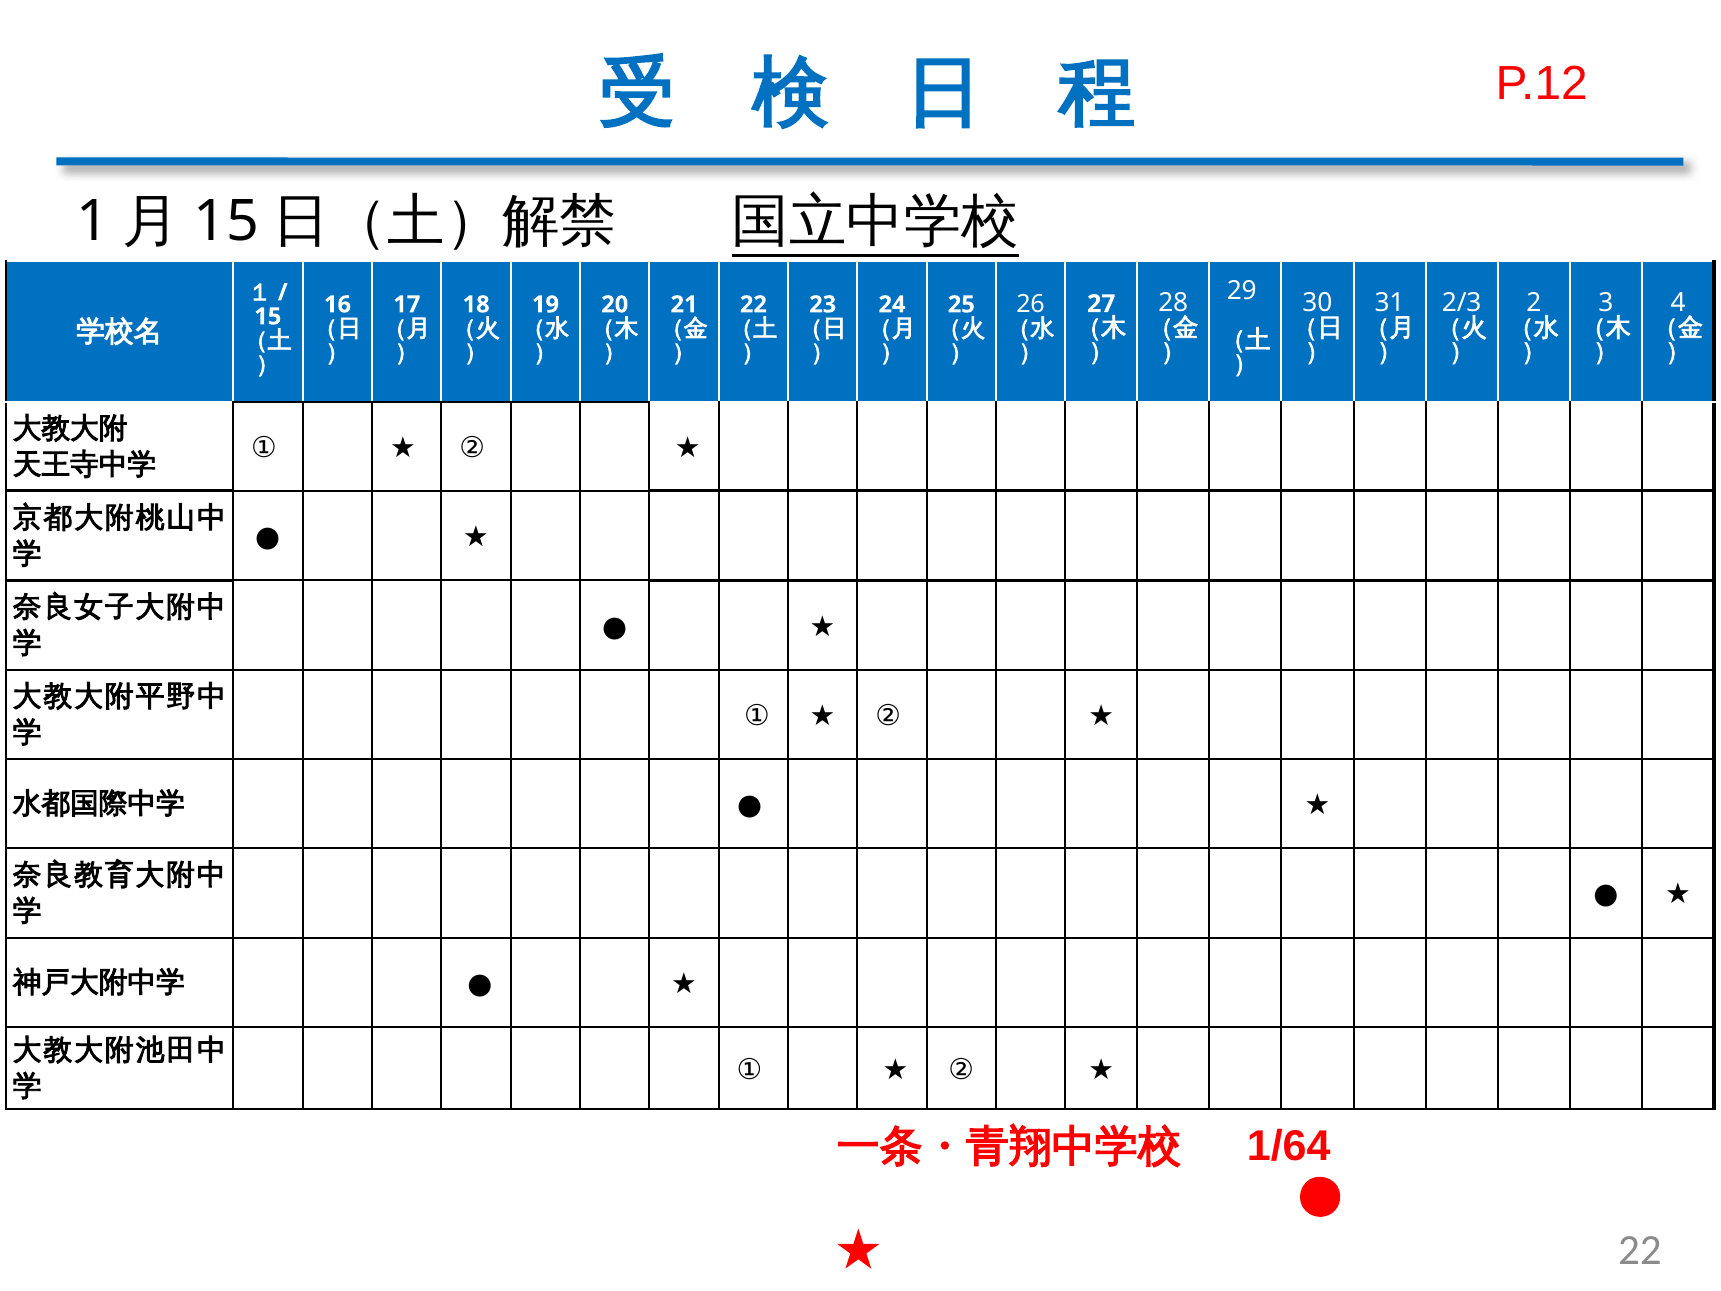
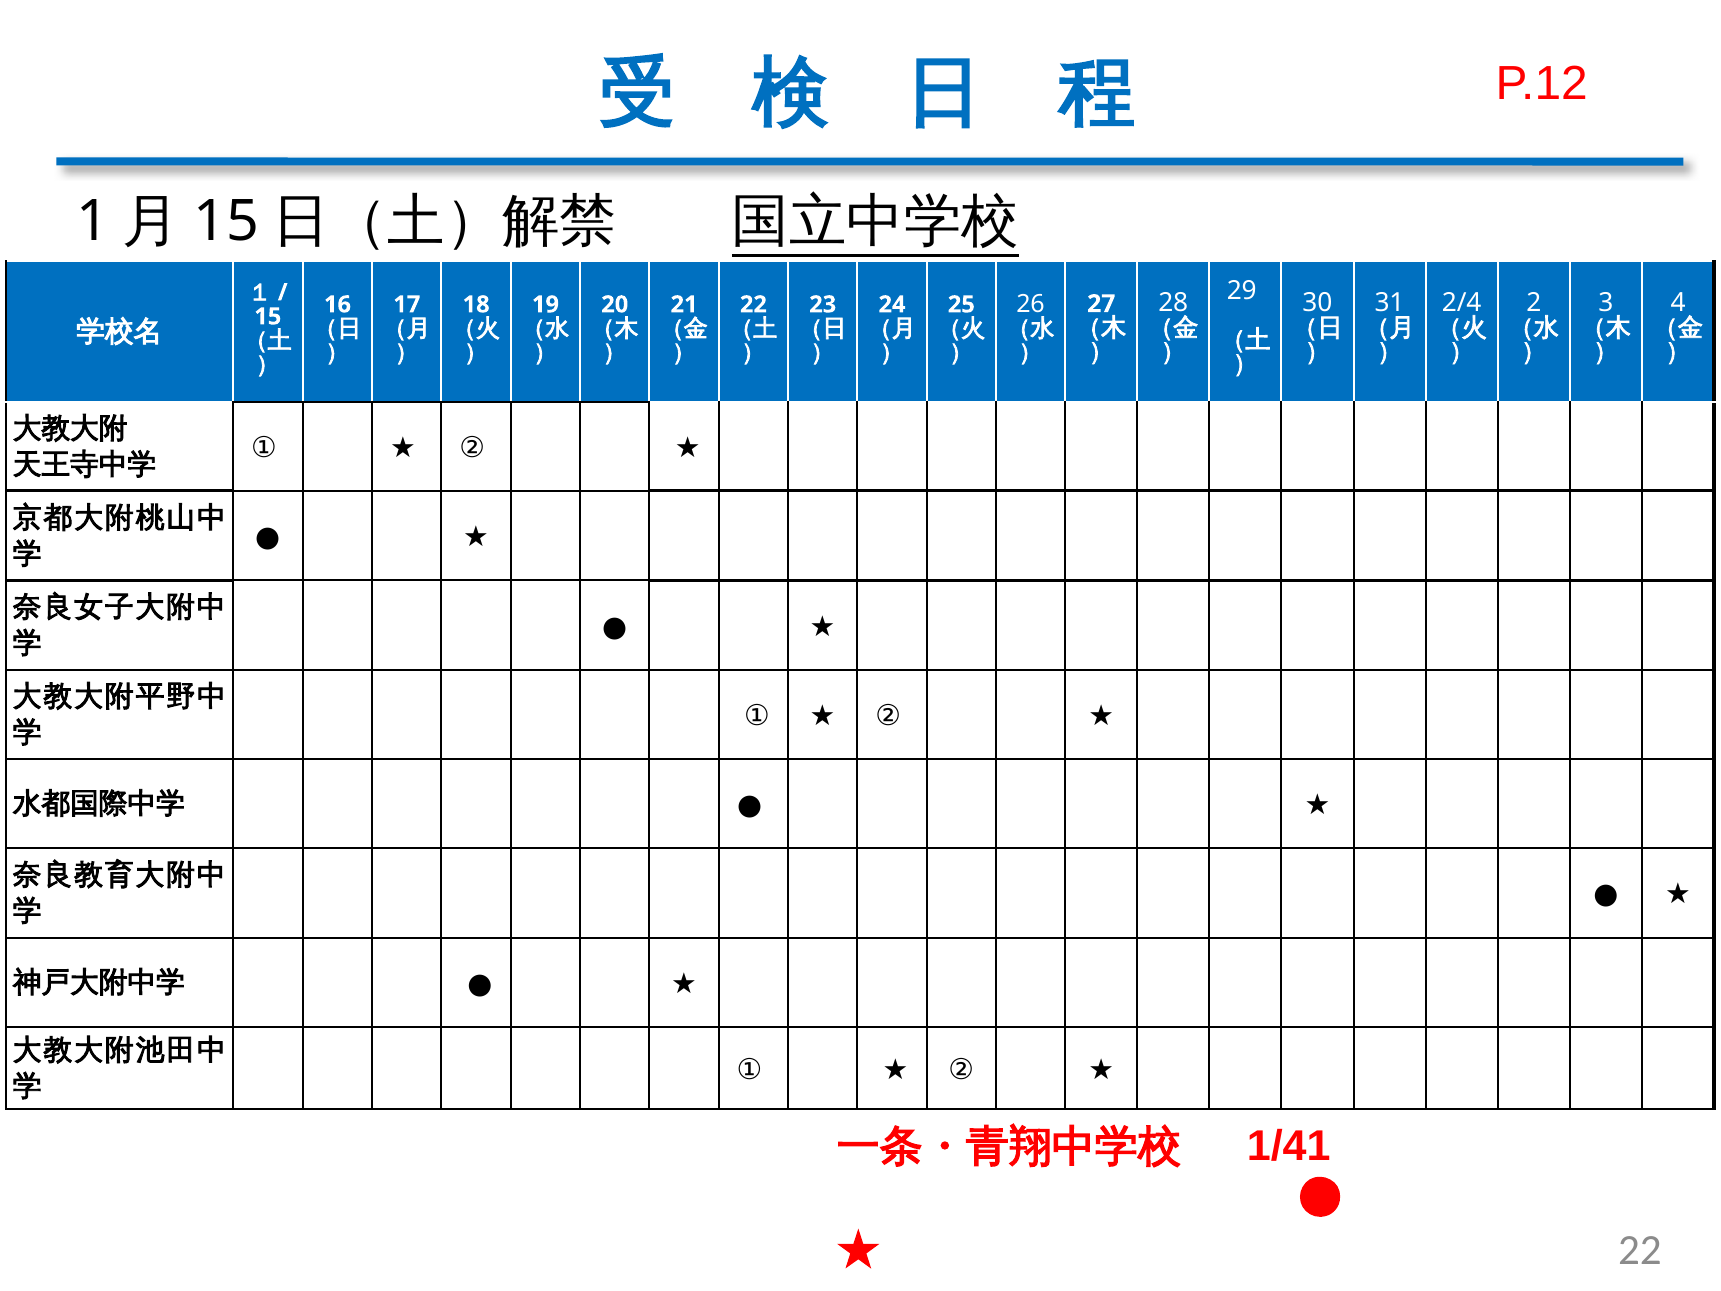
2/3: 2/3 -> 2/4 (1462, 303)
1/64: 1/64 -> 1/41 (1289, 1146)
